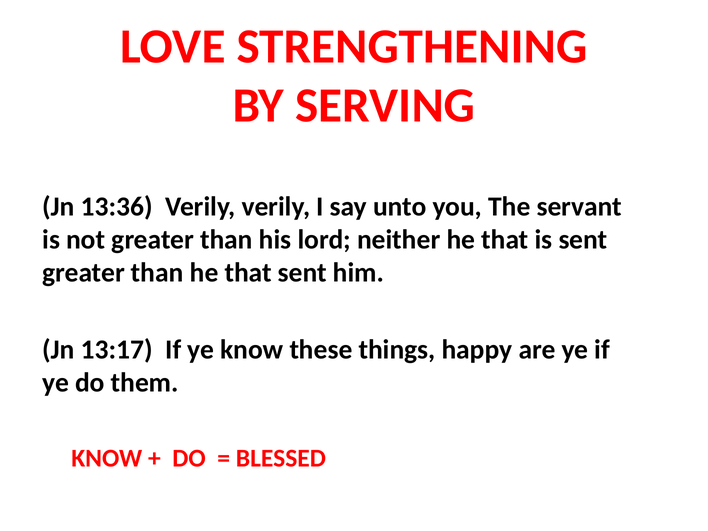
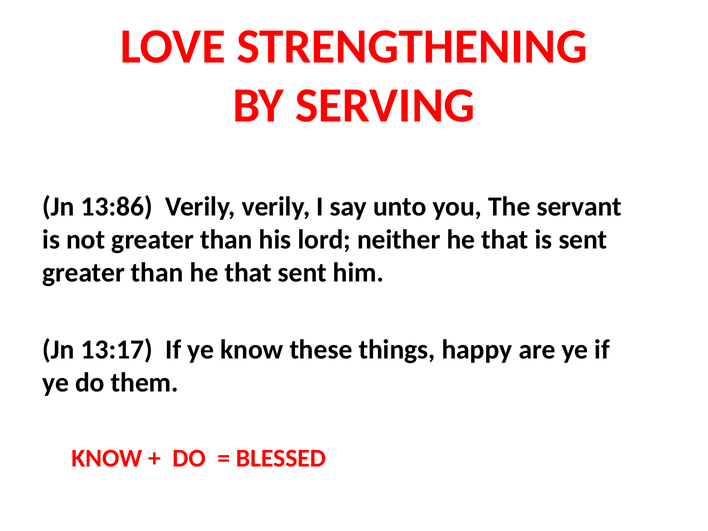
13:36: 13:36 -> 13:86 (117, 207)
